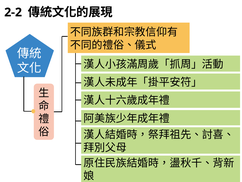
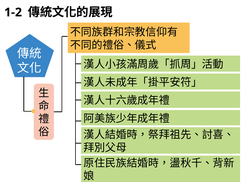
2-2: 2-2 -> 1-2 (13, 12)
